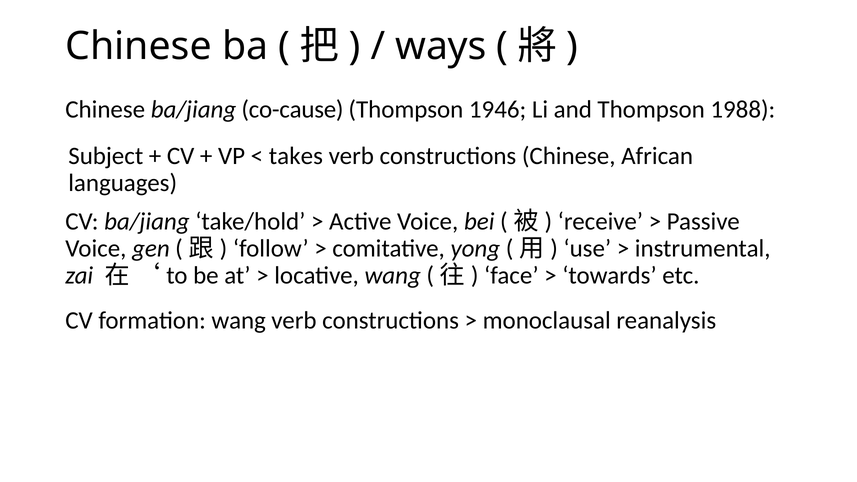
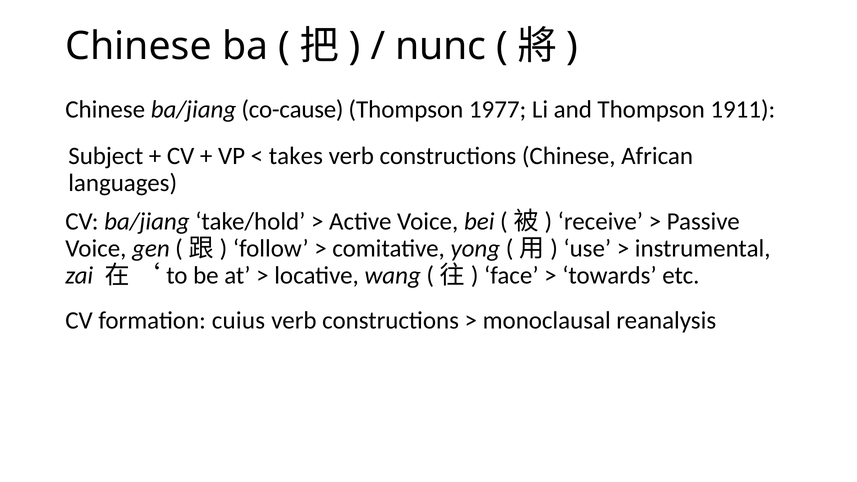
ways: ways -> nunc (441, 46)
1946: 1946 -> 1977 (498, 110)
1988: 1988 -> 1911 (743, 110)
formation wang: wang -> cuius (238, 320)
